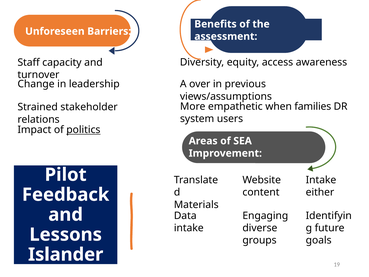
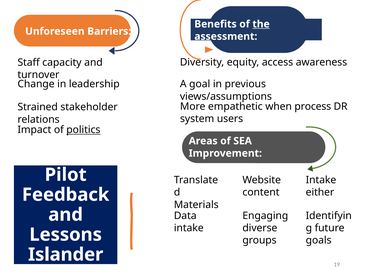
the underline: none -> present (261, 24)
over: over -> goal (200, 84)
families: families -> process (313, 106)
